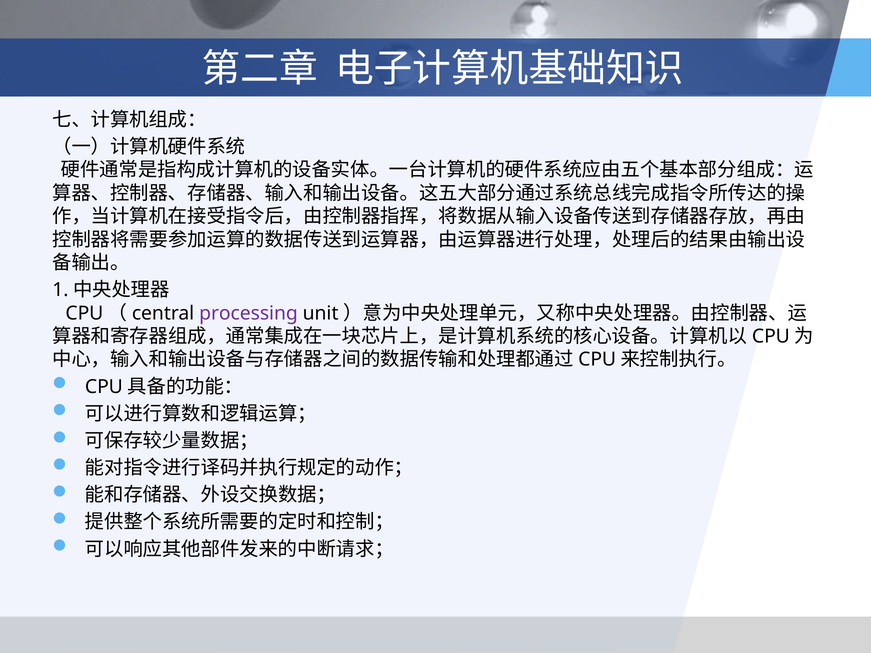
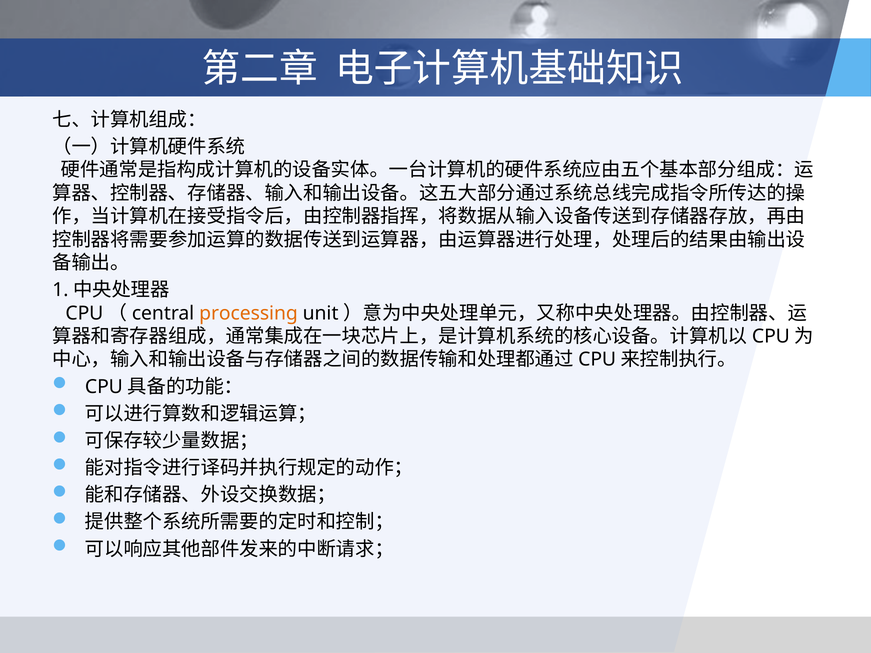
processing colour: purple -> orange (249, 313)
